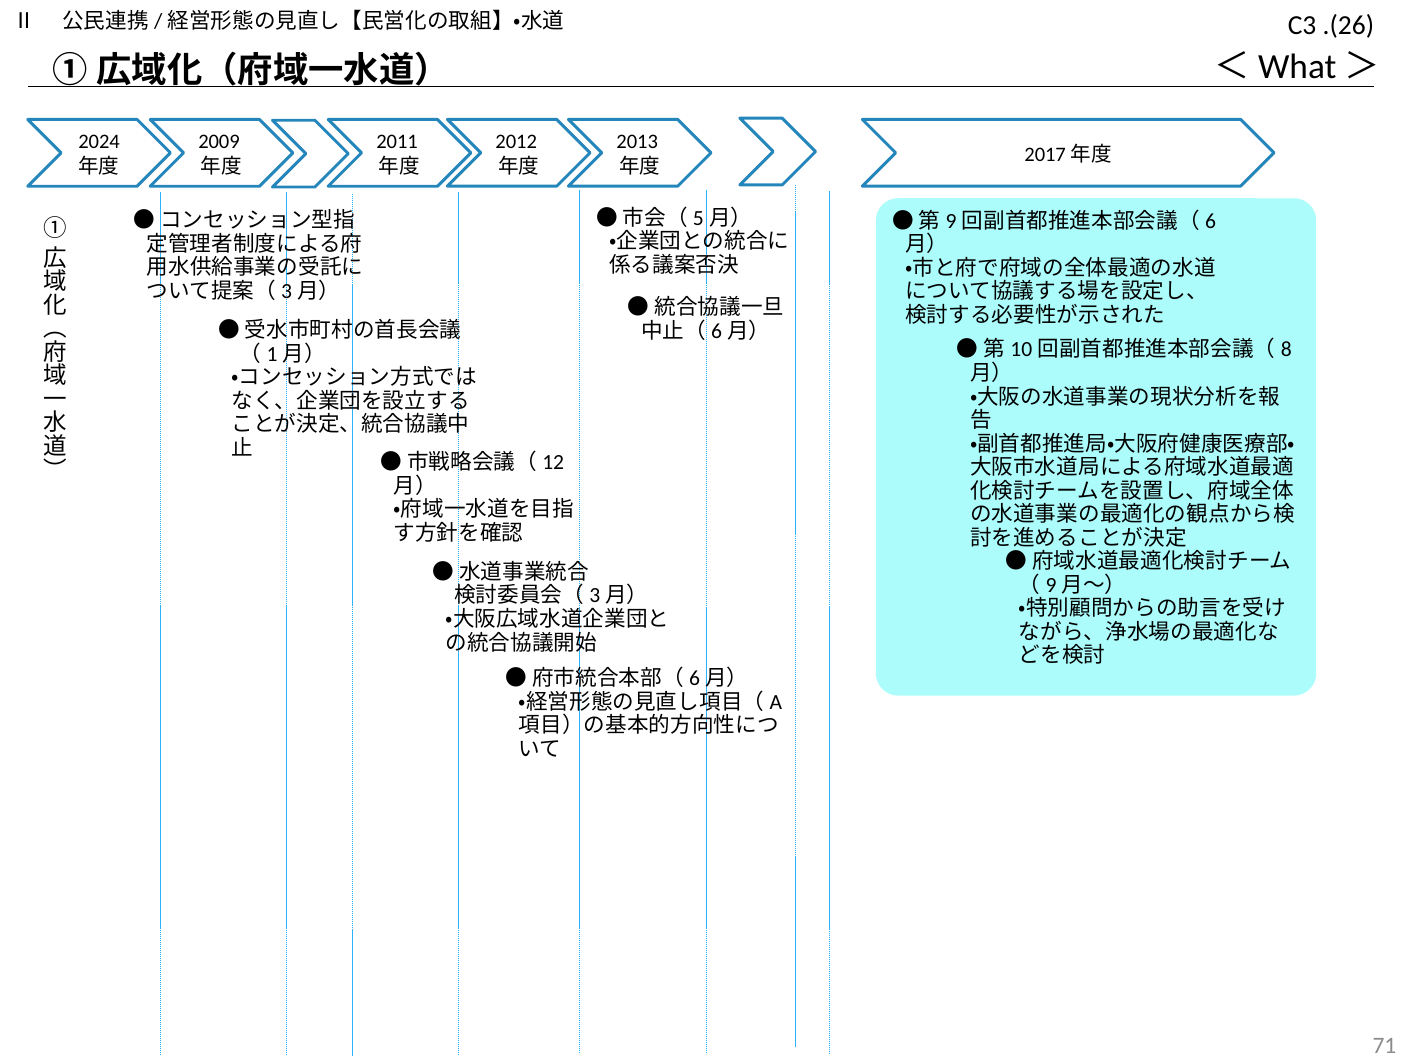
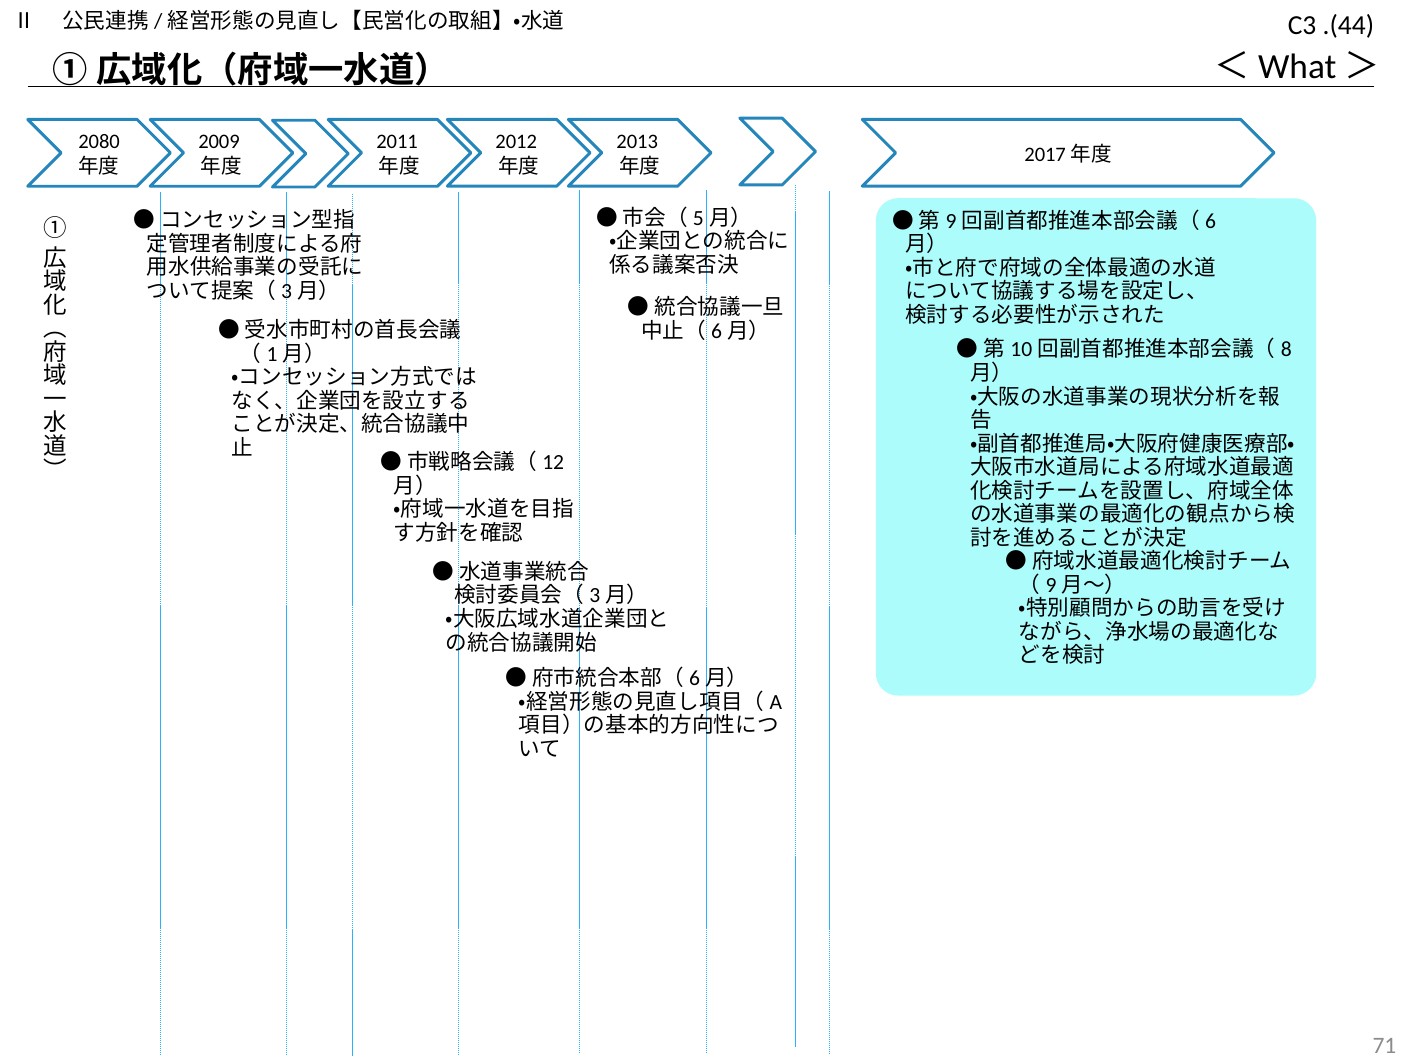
.(26: .(26 -> .(44 (1348, 25)
2024: 2024 -> 2080 (99, 142)
